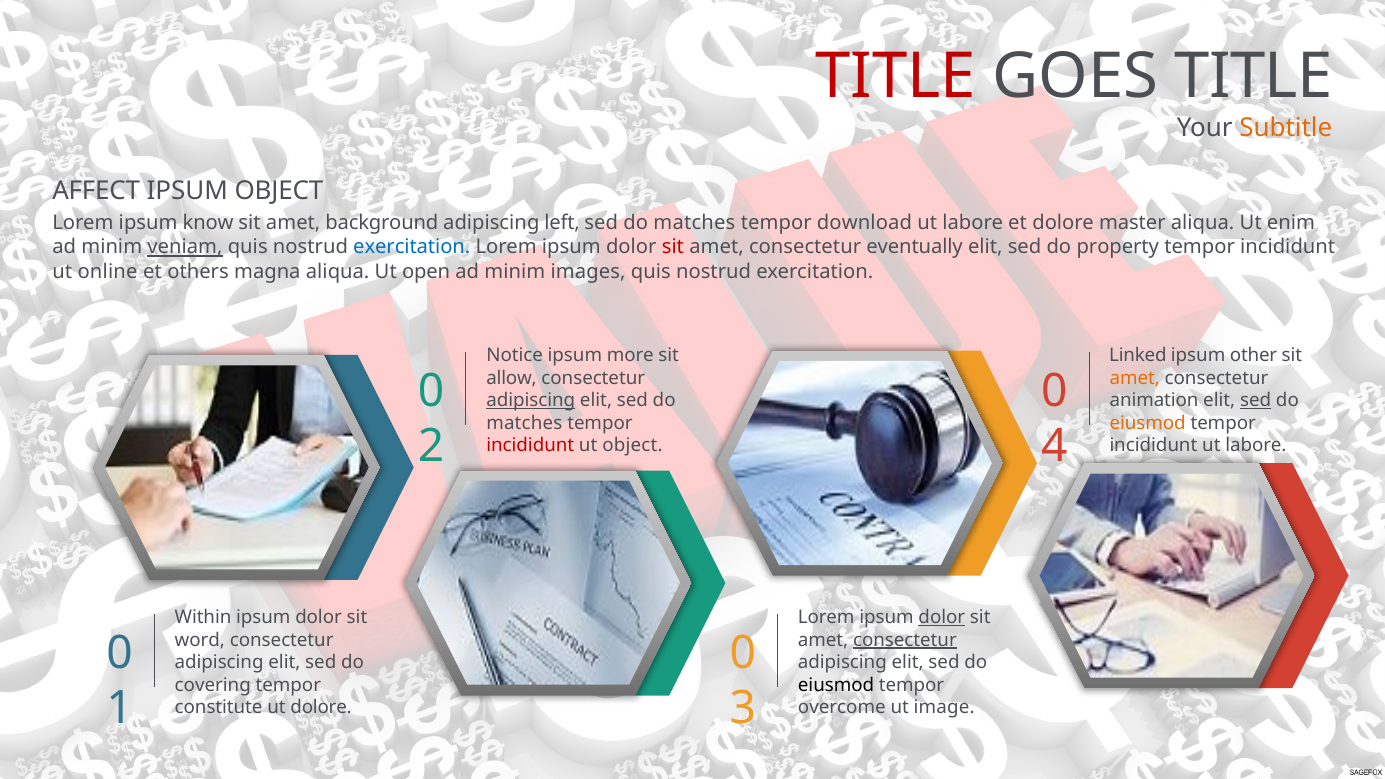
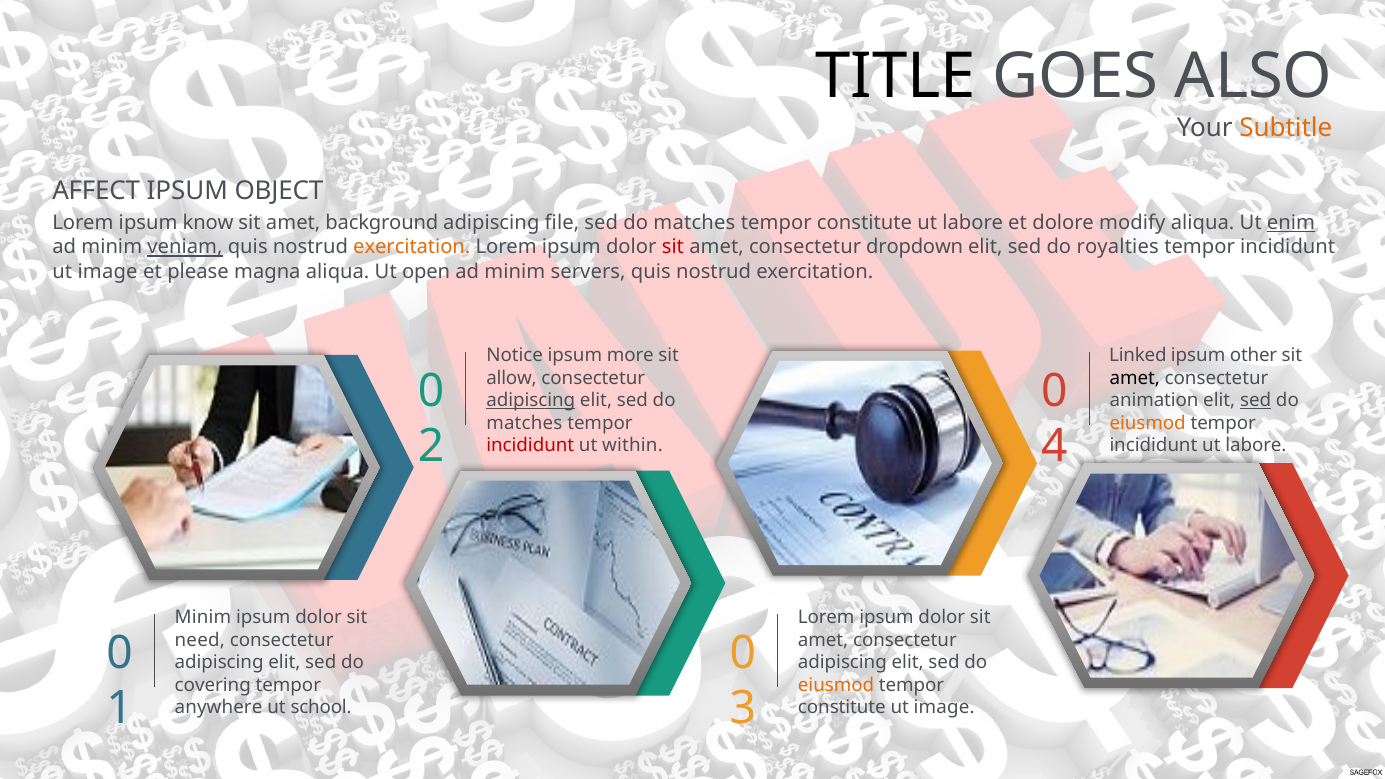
TITLE colour: red -> black (896, 77)
GOES TITLE: TITLE -> ALSO (1254, 77)
left: left -> file (562, 223)
download: download -> constitute (865, 223)
master: master -> modify (1132, 223)
enim underline: none -> present (1291, 223)
exercitation colour: blue -> orange (412, 247)
eventually: eventually -> dropdown (915, 247)
property: property -> royalties (1118, 247)
online: online -> image (108, 272)
others: others -> please (198, 272)
images: images -> servers (588, 272)
amet colour: orange -> black (1135, 378)
ut object: object -> within (633, 446)
Within: Within -> Minim (203, 617)
dolor underline: present -> none (942, 617)
word: word -> need (200, 640)
consectetur underline: present -> none (905, 640)
eiusmod colour: black -> orange (836, 685)
constitute: constitute -> anywhere (219, 708)
ut dolore: dolore -> school (321, 708)
overcome: overcome -> constitute (842, 708)
